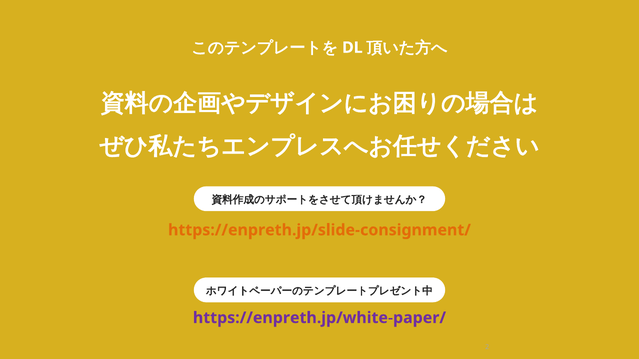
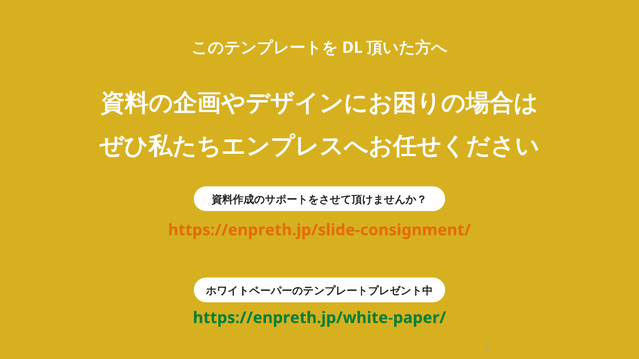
https://enpreth.jp/white-paper/ colour: purple -> green (319, 318)
